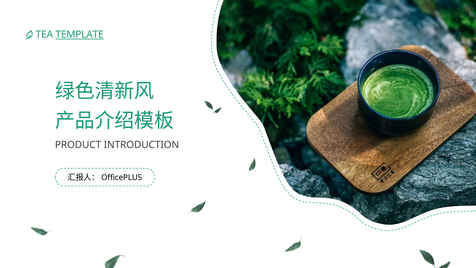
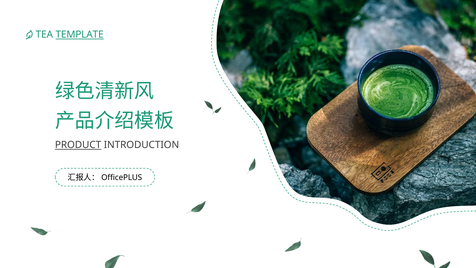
PRODUCT underline: none -> present (78, 145)
